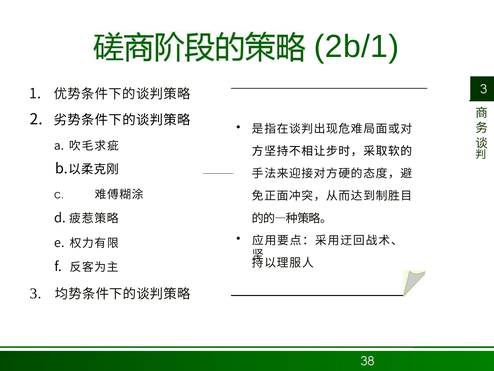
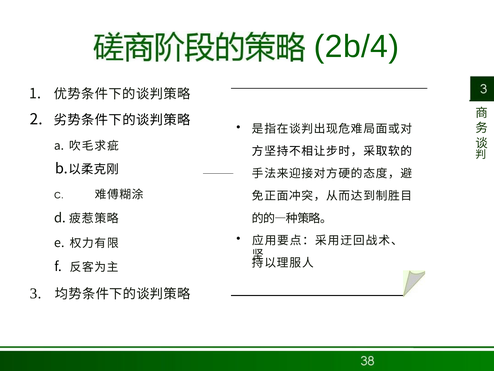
2b/1: 2b/1 -> 2b/4 (357, 46)
